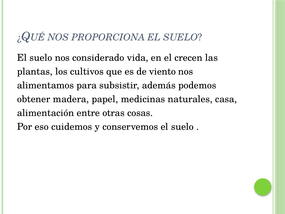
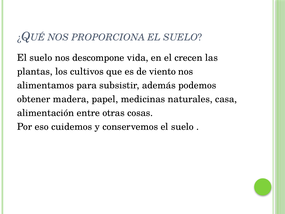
considerado: considerado -> descompone (98, 58)
